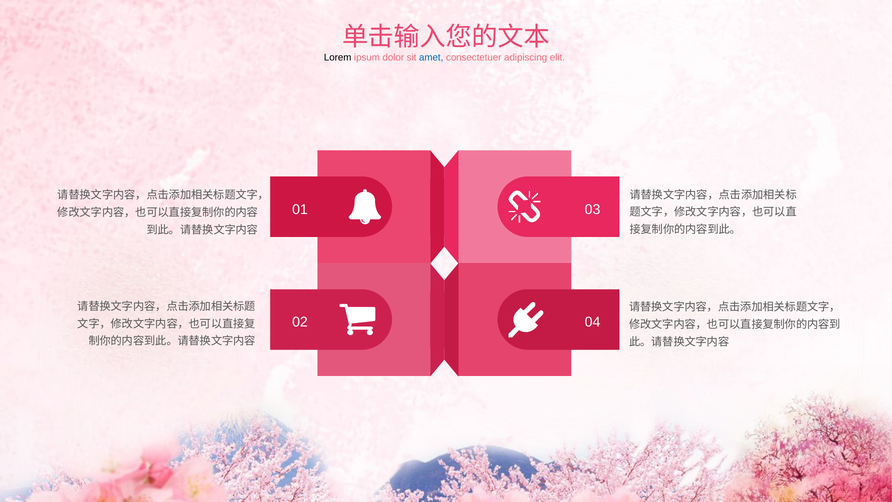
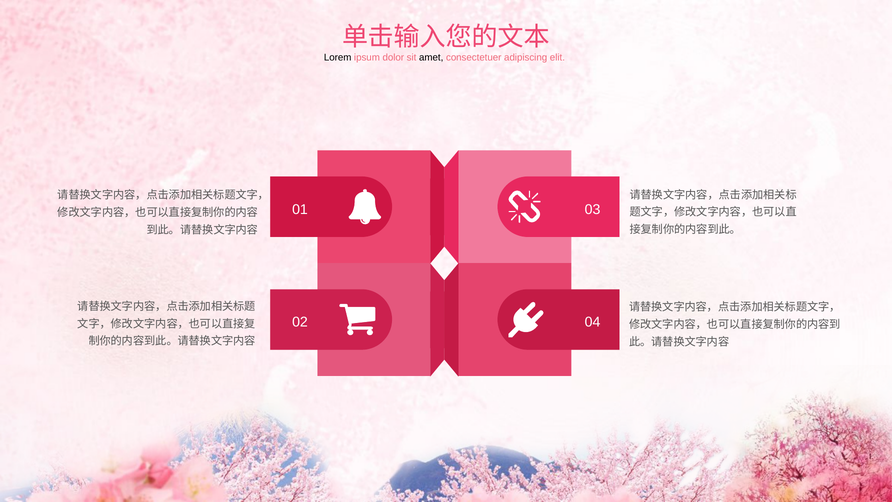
amet colour: blue -> black (431, 57)
